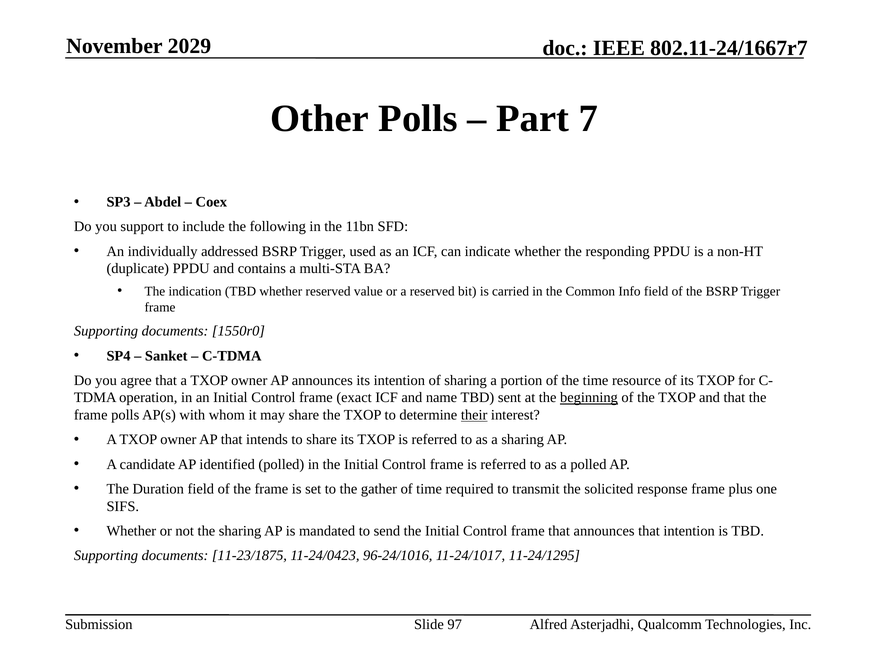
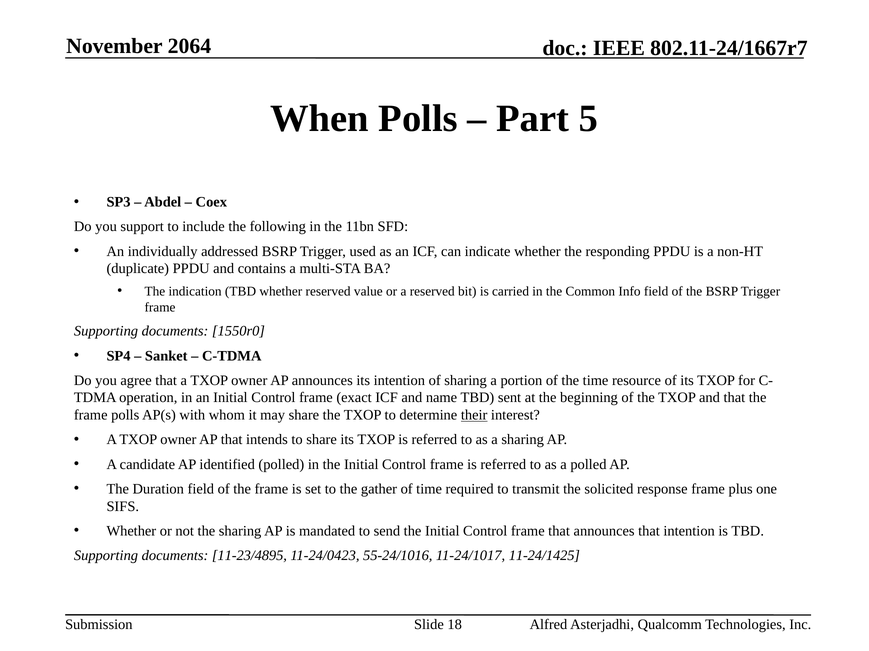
2029: 2029 -> 2064 (189, 46)
Other: Other -> When (319, 118)
7: 7 -> 5 (589, 118)
beginning underline: present -> none (589, 398)
11-23/1875: 11-23/1875 -> 11-23/4895 (249, 556)
96-24/1016: 96-24/1016 -> 55-24/1016 (398, 556)
11-24/1295: 11-24/1295 -> 11-24/1425 (544, 556)
97: 97 -> 18 (455, 625)
